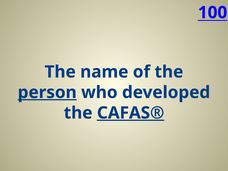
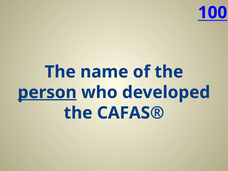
CAFAS® underline: present -> none (131, 113)
